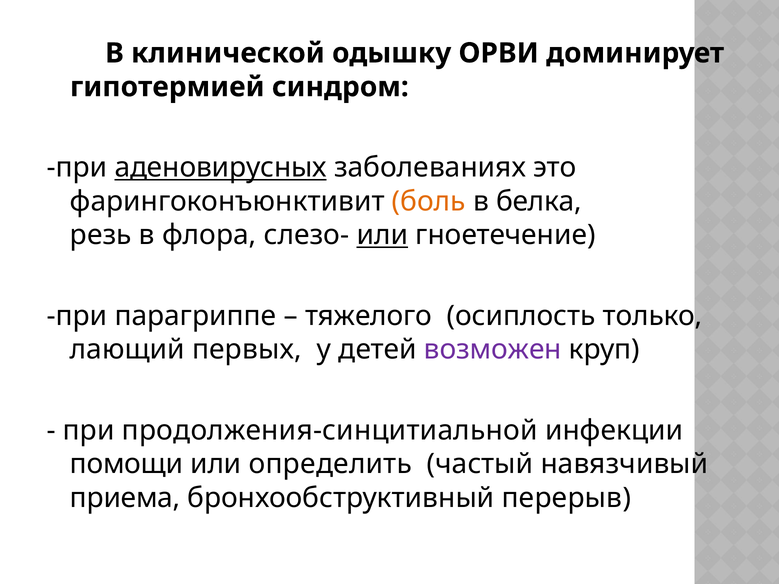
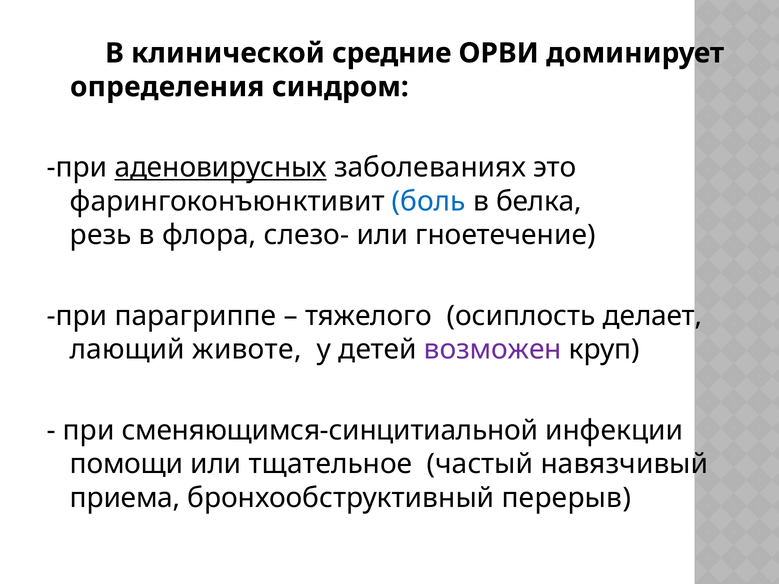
одышку: одышку -> средние (392, 53)
гипотермией: гипотермией -> определения (167, 87)
боль colour: orange -> blue (429, 201)
или underline: present -> none (382, 235)
только: только -> делает (653, 316)
первых: первых -> животе (247, 350)
продолжения-синцитиальной: продолжения-синцитиальной -> сменяющимся-синцитиальной (330, 430)
определить: определить -> тщательное (331, 464)
